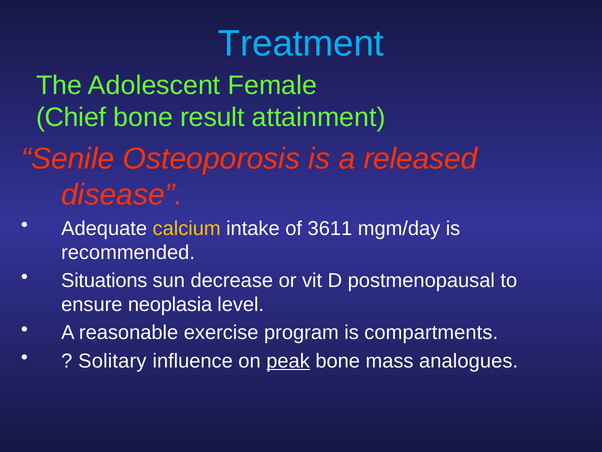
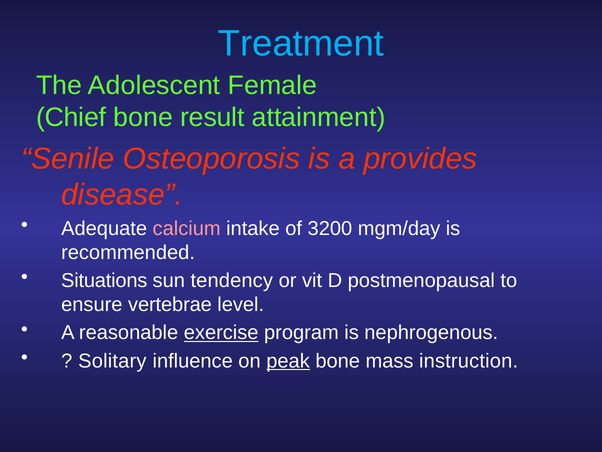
released: released -> provides (420, 159)
calcium colour: yellow -> pink (187, 228)
3611: 3611 -> 3200 (330, 228)
decrease: decrease -> tendency (232, 280)
neoplasia: neoplasia -> vertebrae (170, 304)
exercise underline: none -> present (221, 332)
compartments: compartments -> nephrogenous (431, 332)
analogues: analogues -> instruction (469, 361)
